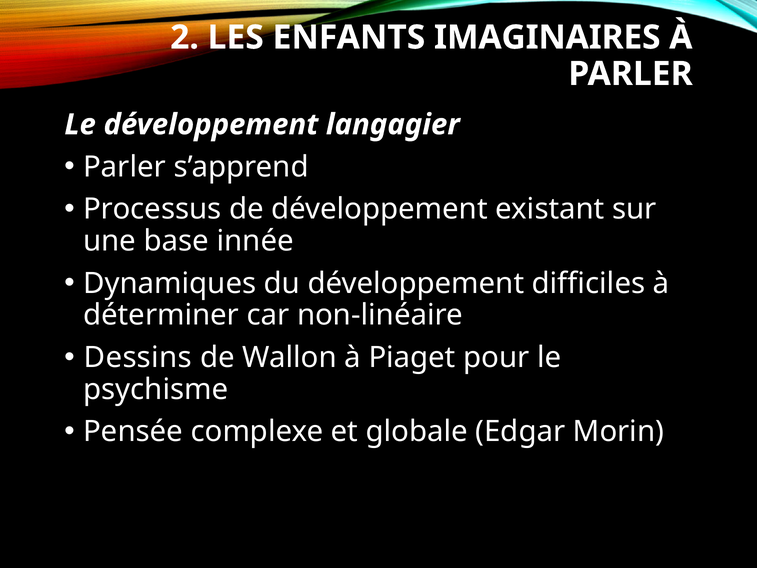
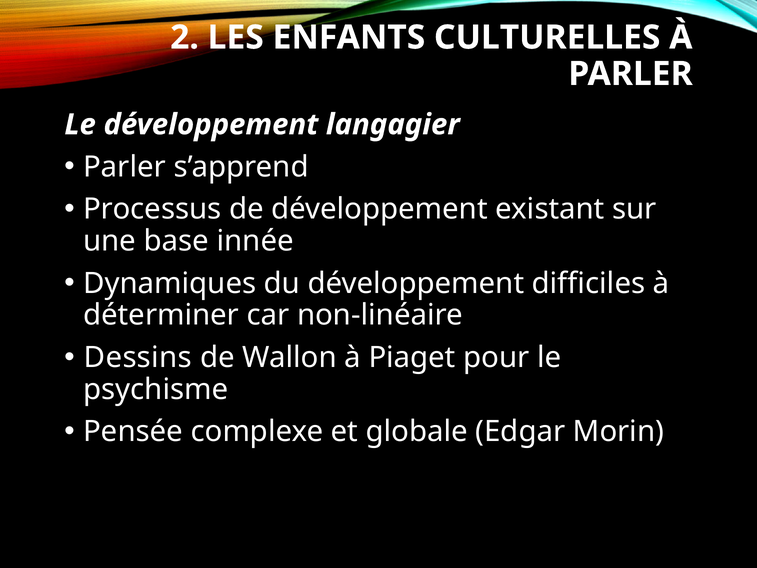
IMAGINAIRES: IMAGINAIRES -> CULTURELLES (547, 37)
